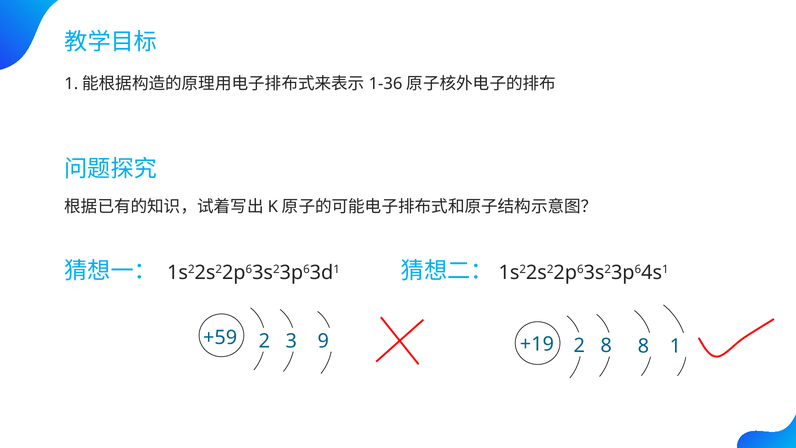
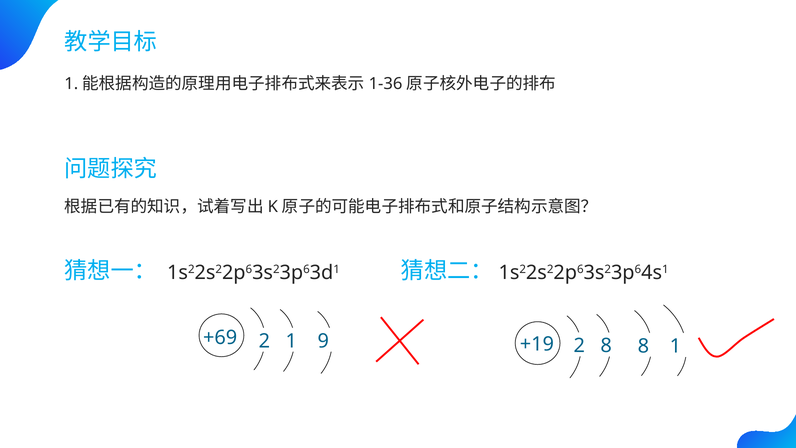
+59: +59 -> +69 (220, 337)
2 3: 3 -> 1 (291, 341)
